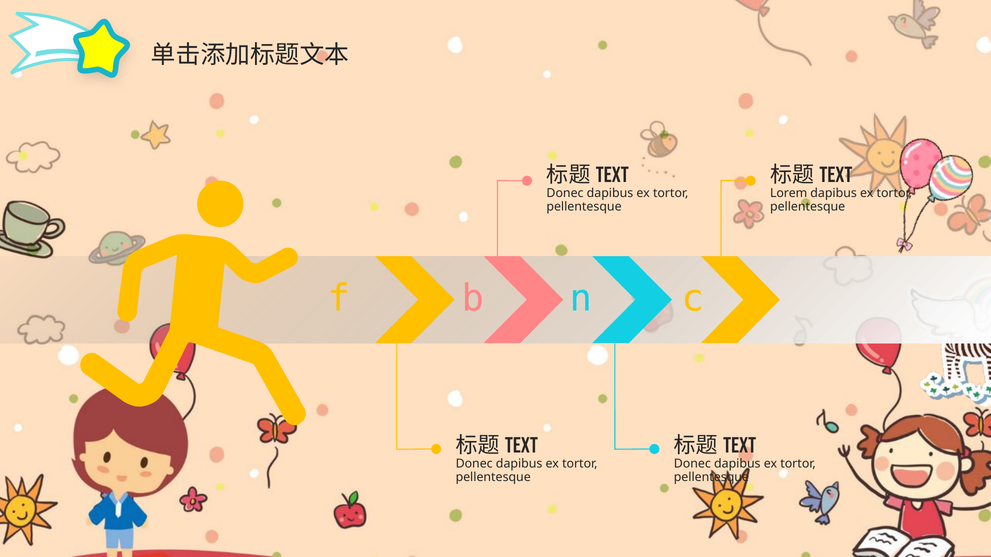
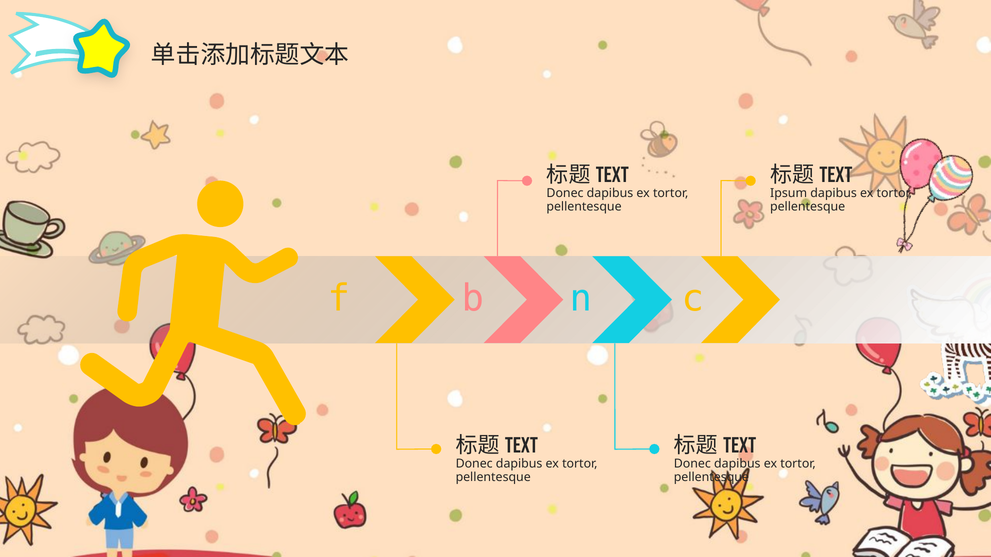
Lorem: Lorem -> Ipsum (789, 194)
